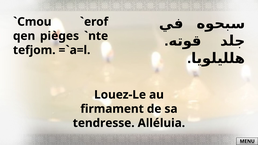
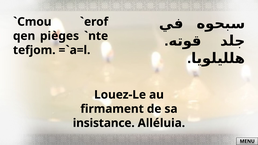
tendresse: tendresse -> insistance (104, 123)
